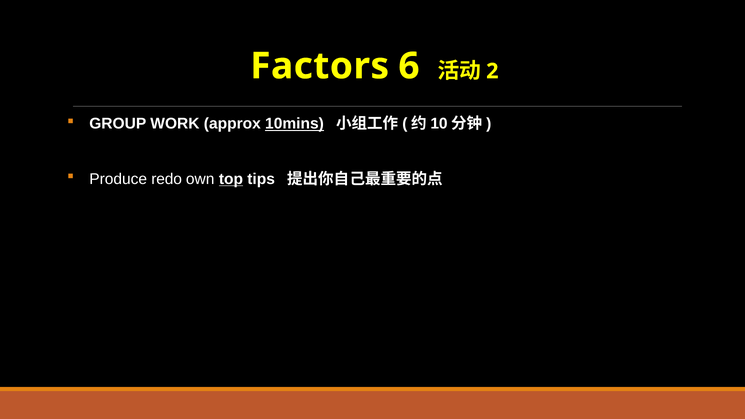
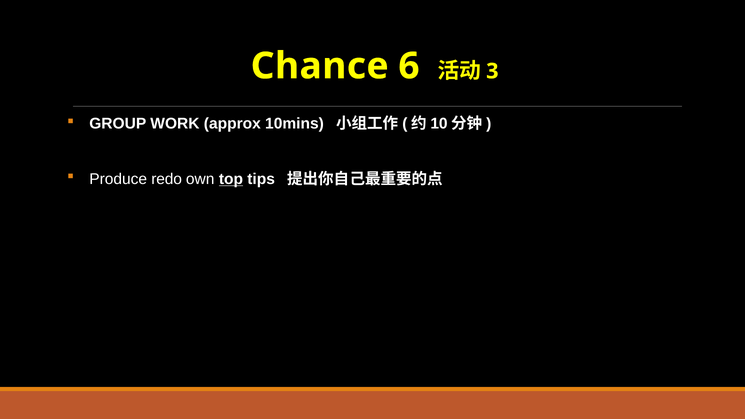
Factors: Factors -> Chance (320, 66)
2: 2 -> 3 (492, 71)
10mins underline: present -> none (294, 124)
